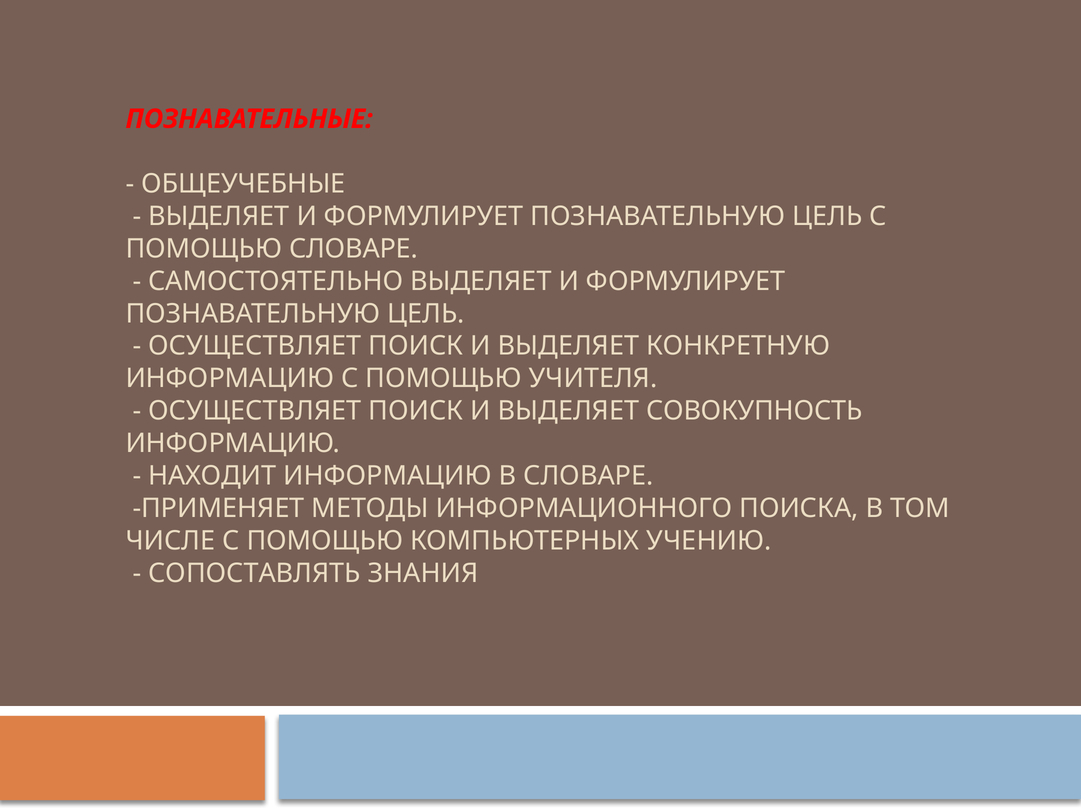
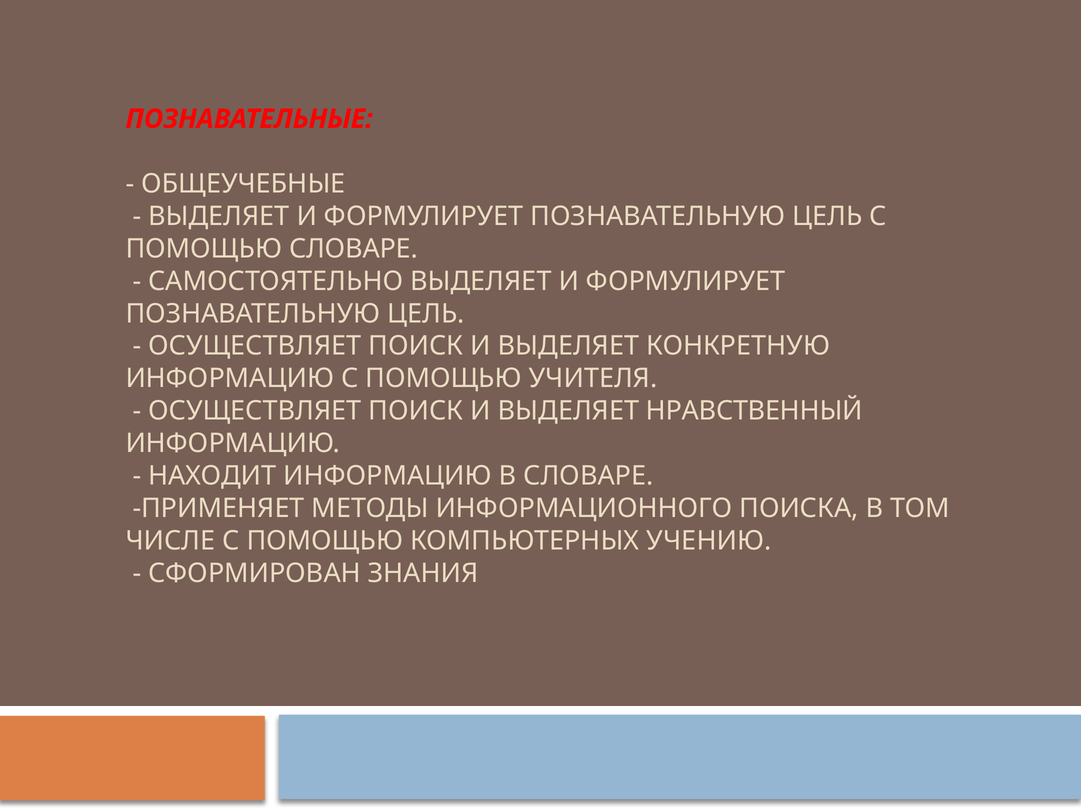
СОВОКУПНОСТЬ: СОВОКУПНОСТЬ -> НРАВСТВЕННЫЙ (754, 411)
СОПОСТАВЛЯТЬ: СОПОСТАВЛЯТЬ -> СФОРМИРОВАН (254, 573)
